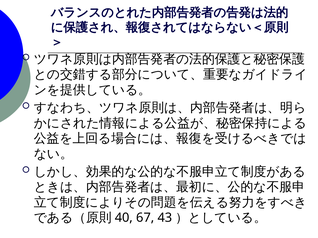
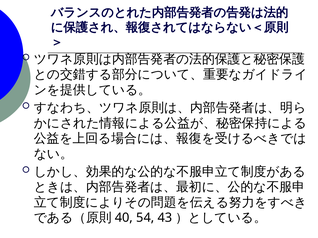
67: 67 -> 54 (145, 218)
